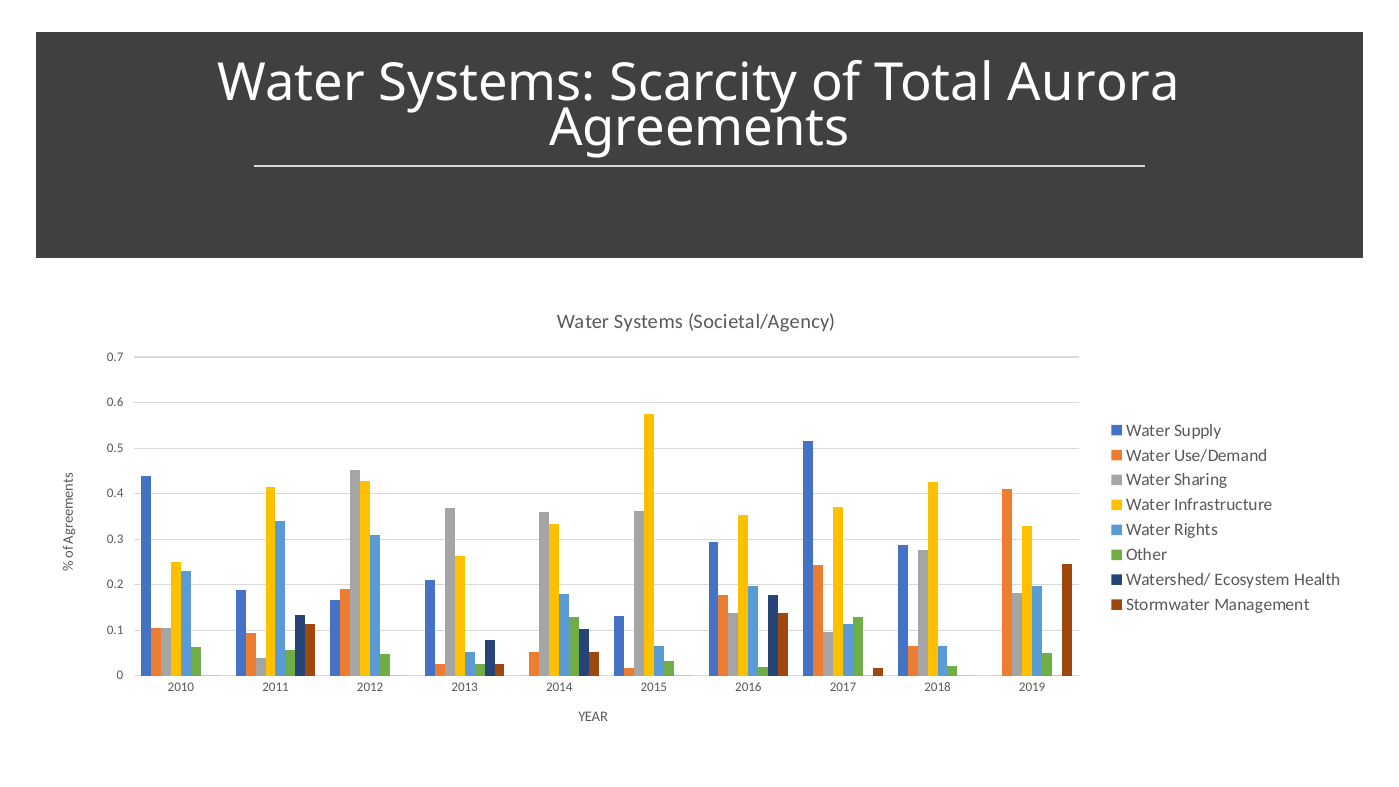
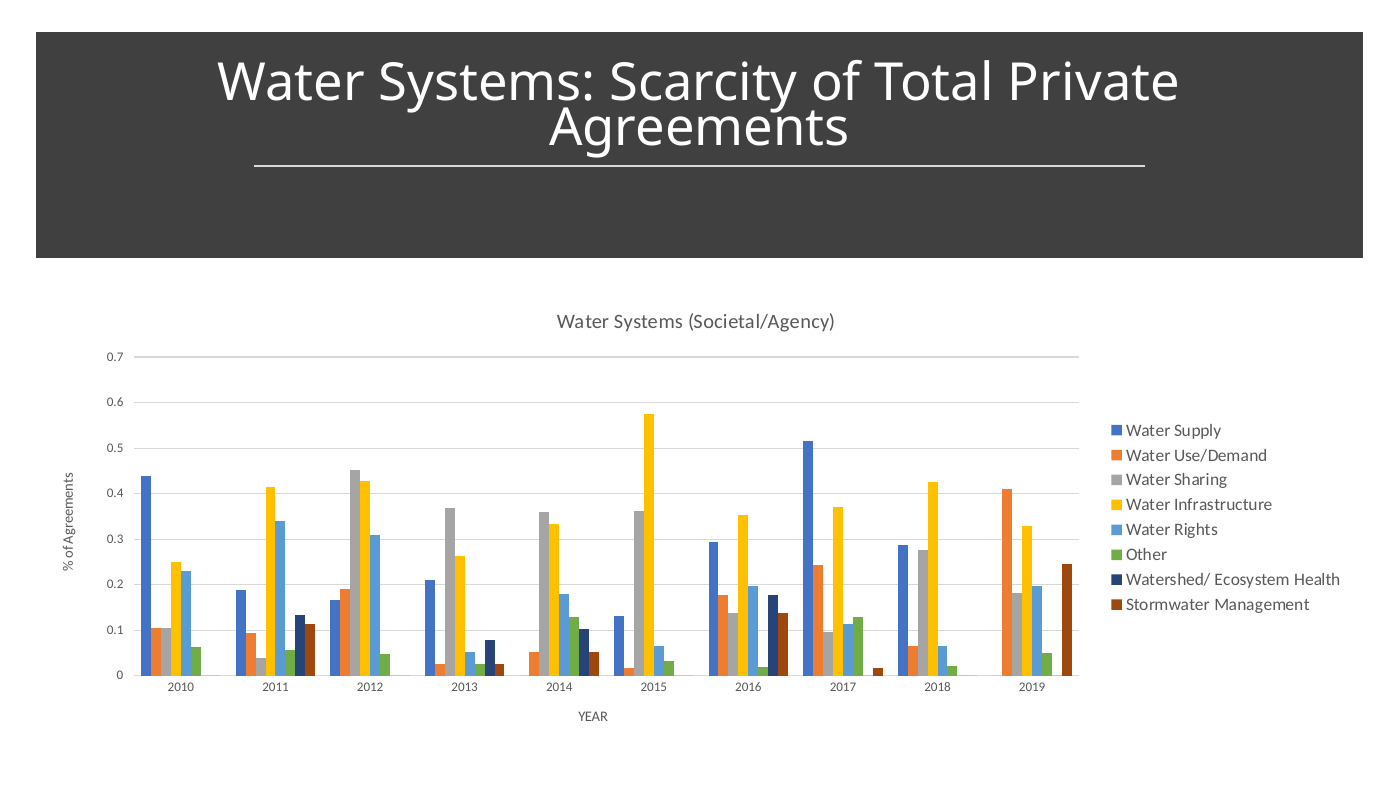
Aurora: Aurora -> Private (1094, 83)
